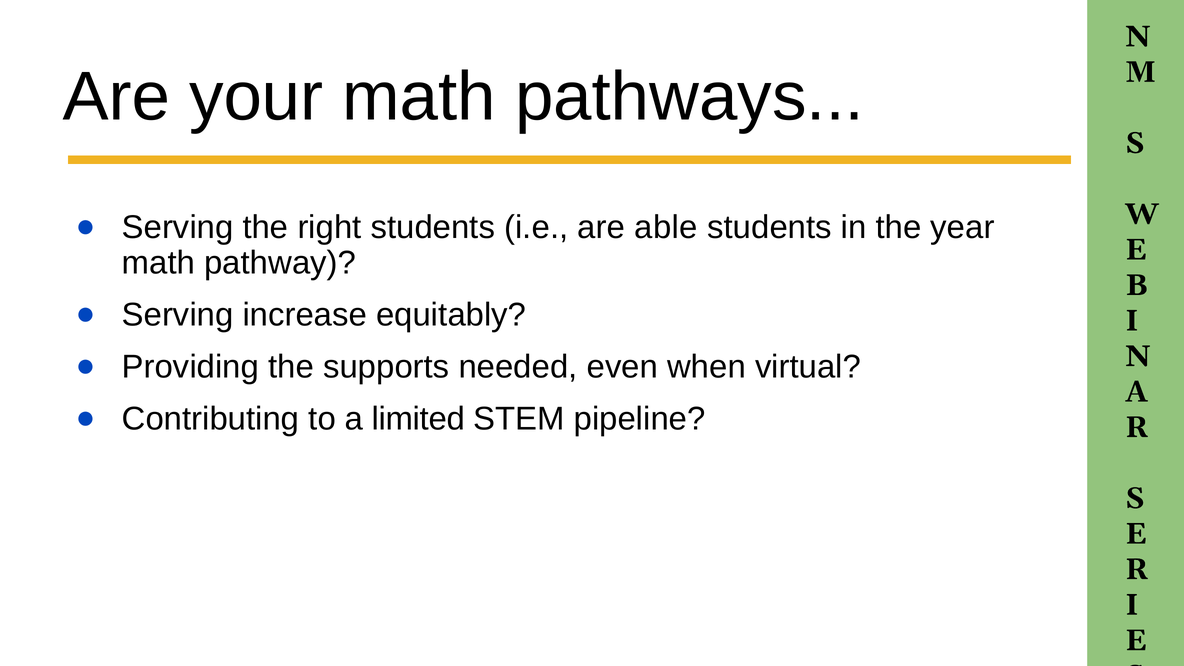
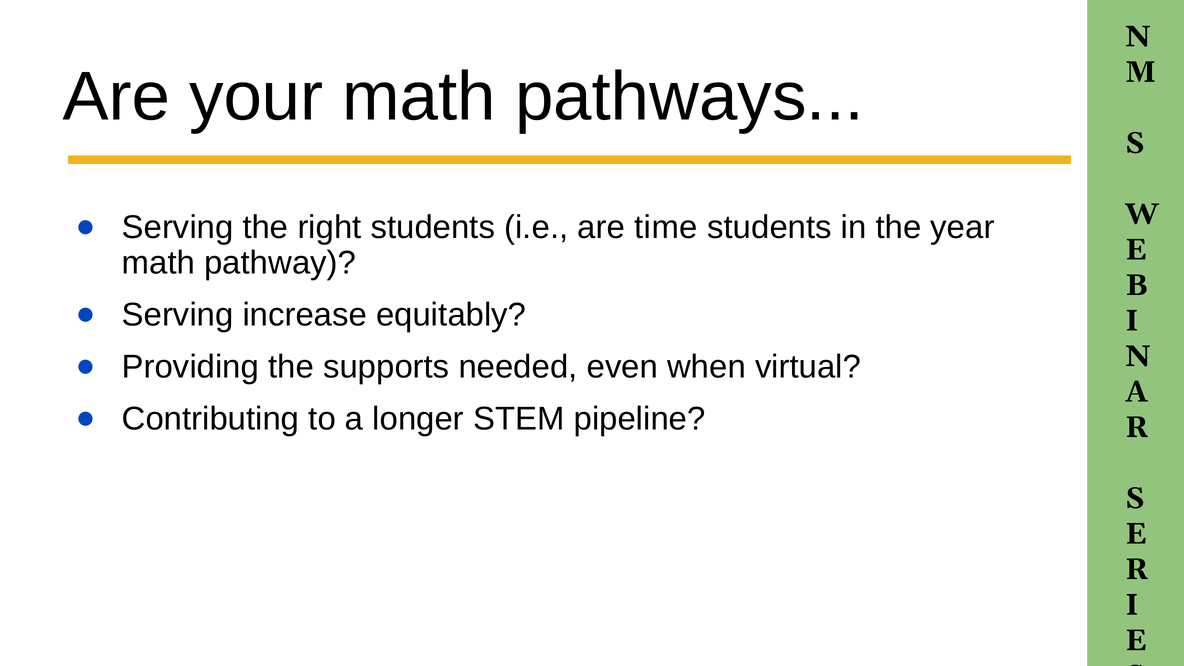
able: able -> time (666, 227)
limited: limited -> longer (418, 419)
